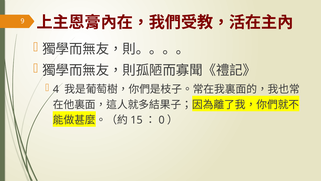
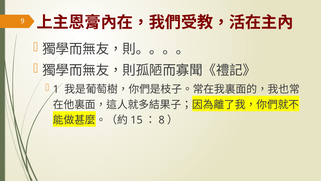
4: 4 -> 1 (56, 89)
0: 0 -> 8 (162, 120)
